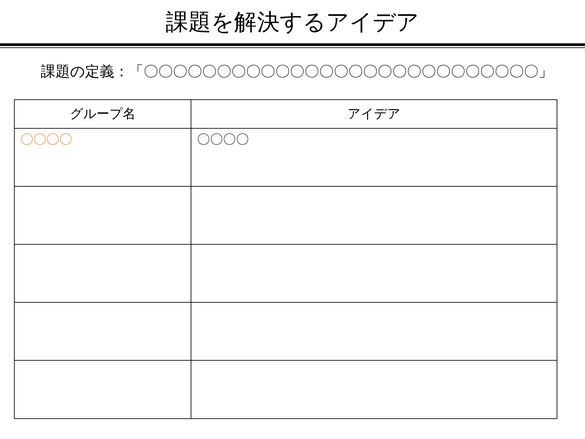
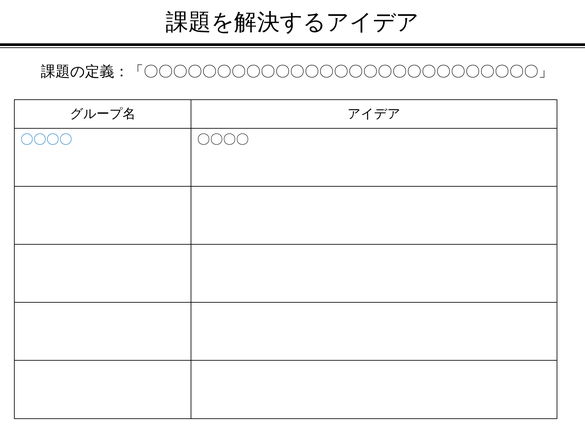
〇〇〇〇 colour: orange -> blue (46, 139)
